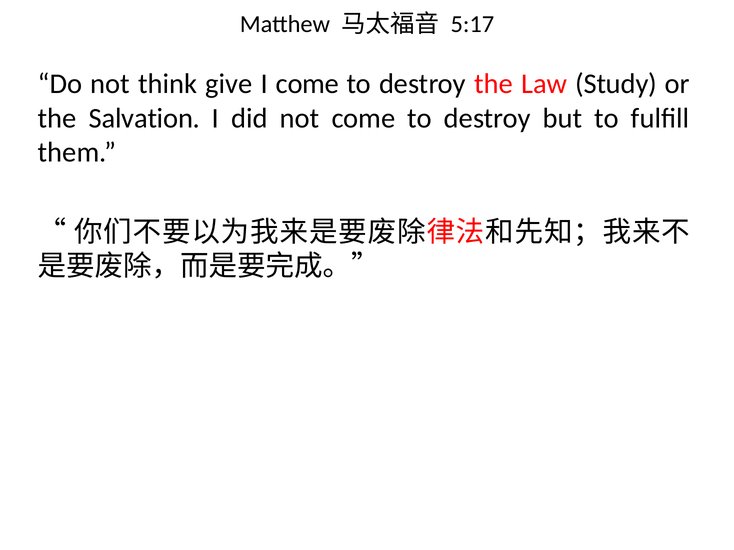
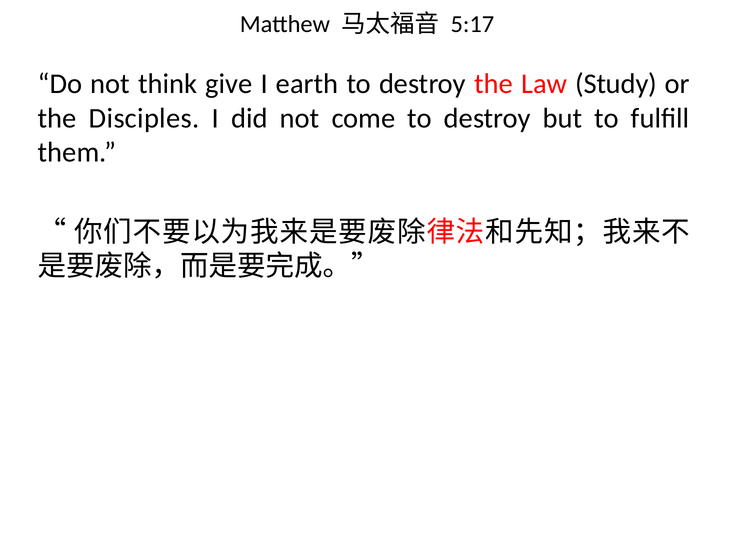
I come: come -> earth (307, 84)
Salvation: Salvation -> Disciples (144, 118)
